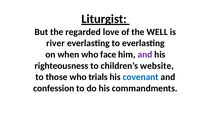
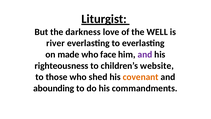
regarded: regarded -> darkness (83, 32)
when: when -> made (68, 54)
trials: trials -> shed (98, 77)
covenant colour: blue -> orange (141, 77)
confession: confession -> abounding (54, 88)
